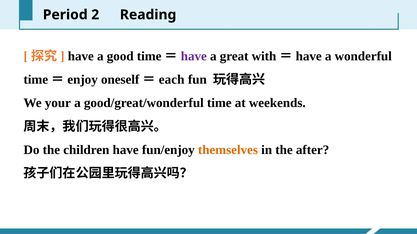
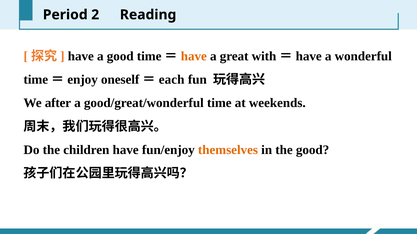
have colour: purple -> orange (194, 56)
your: your -> after (58, 103)
the after: after -> good (313, 150)
